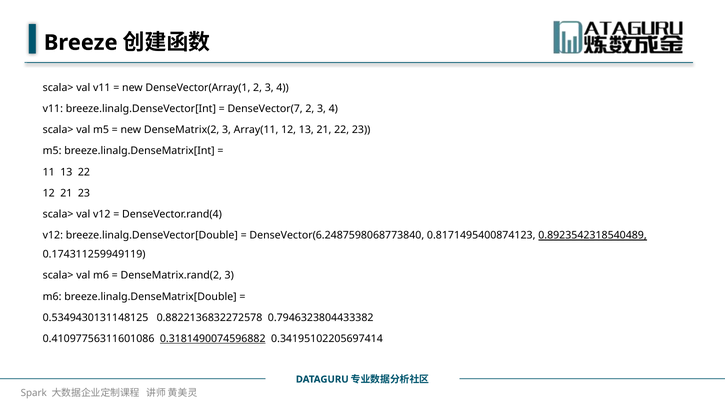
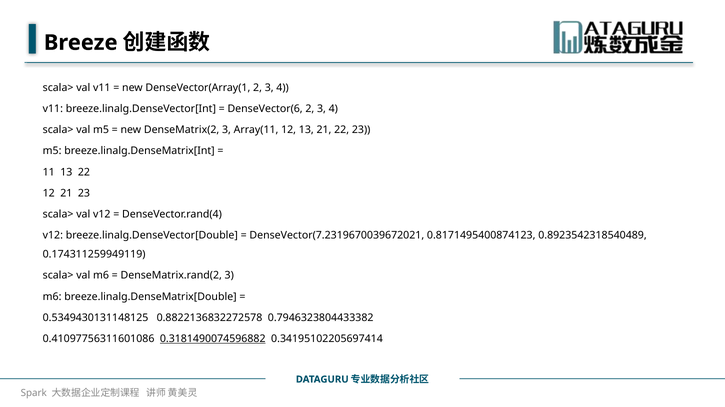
DenseVector(7: DenseVector(7 -> DenseVector(6 (265, 109)
DenseVector(6.2487598068773840: DenseVector(6.2487598068773840 -> DenseVector(7.2319670039672021 (337, 236)
0.8923542318540489 underline: present -> none (593, 236)
